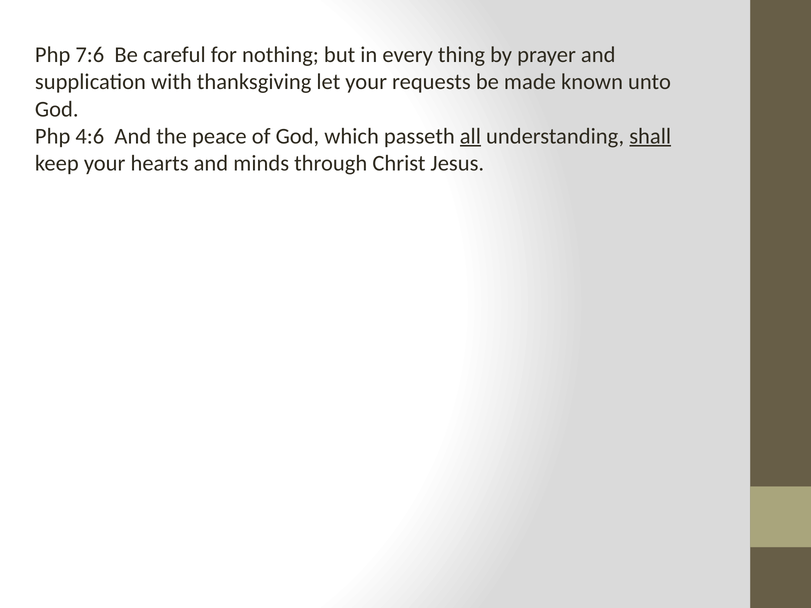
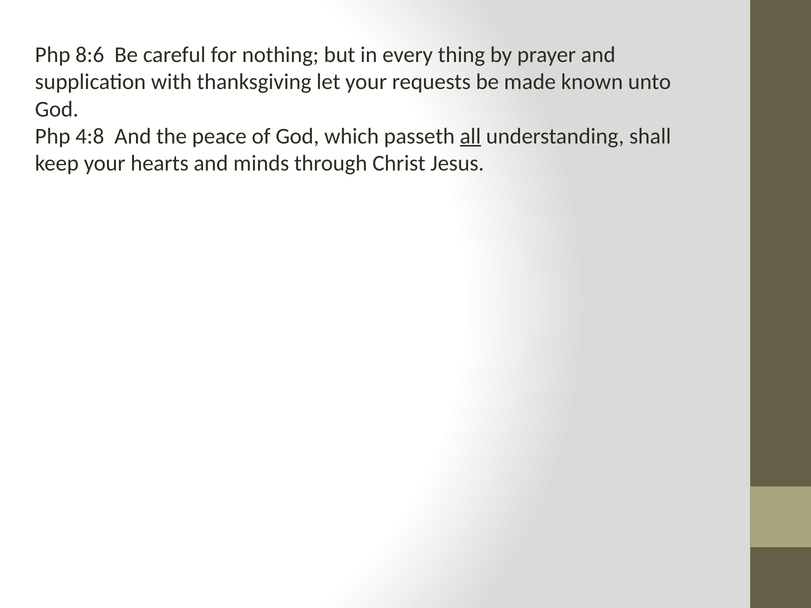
7:6: 7:6 -> 8:6 (90, 55)
4:6: 4:6 -> 4:8 (90, 136)
shall underline: present -> none (650, 136)
